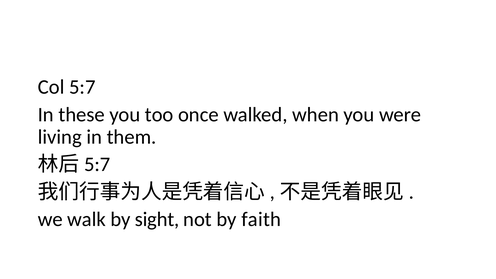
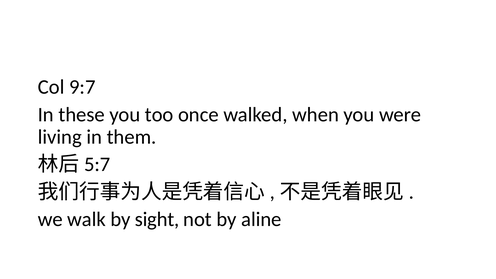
5:7: 5:7 -> 9:7 (82, 87)
faith: faith -> aline (261, 219)
